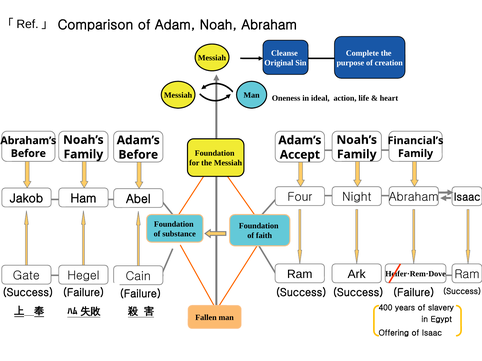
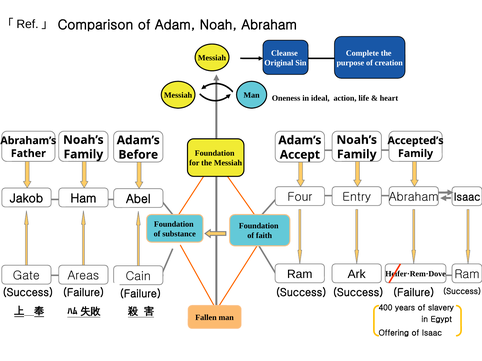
Financial’s: Financial’s -> Accepted’s (416, 141)
Before: Before -> Father (28, 154)
Night: Night -> Entry (357, 197)
Hegel: Hegel -> Areas (83, 276)
